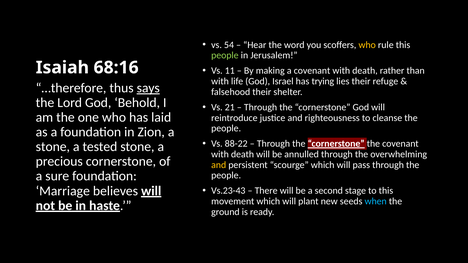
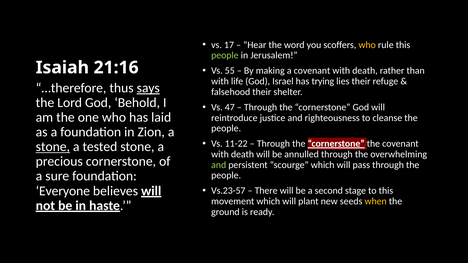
54: 54 -> 17 (229, 45)
68:16: 68:16 -> 21:16 (116, 68)
11: 11 -> 55 (230, 71)
21: 21 -> 47 (230, 107)
88-22: 88-22 -> 11-22 (236, 144)
stone underline: none -> present (53, 147)
and colour: yellow -> light green (219, 165)
Marriage: Marriage -> Everyone (63, 191)
Vs.23-43: Vs.23-43 -> Vs.23-57 (228, 191)
when colour: light blue -> yellow (376, 201)
